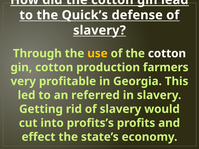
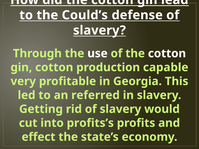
Quick’s: Quick’s -> Could’s (85, 15)
use colour: yellow -> white (97, 54)
farmers: farmers -> capable (166, 67)
